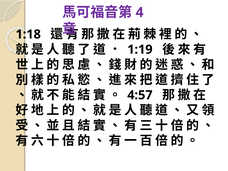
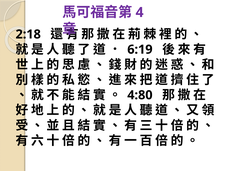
1:18: 1:18 -> 2:18 (28, 34)
1:19: 1:19 -> 6:19 (140, 50)
4:57: 4:57 -> 4:80 (140, 95)
